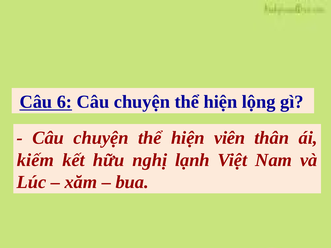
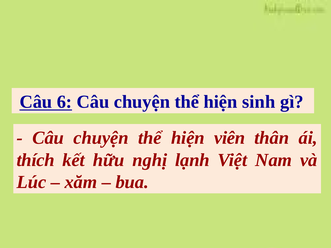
lộng: lộng -> sinh (259, 102)
kiếm: kiếm -> thích (36, 160)
